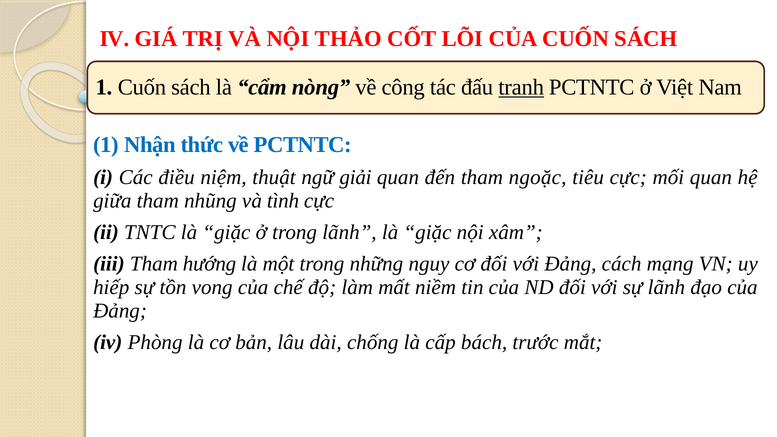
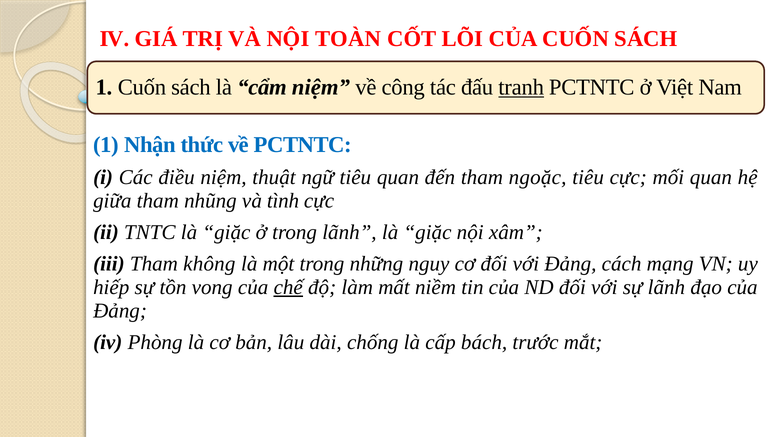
THẢO: THẢO -> TOÀN (348, 39)
cẩm nòng: nòng -> niệm (321, 87)
ngữ giải: giải -> tiêu (355, 177)
hướng: hướng -> không (209, 264)
chế underline: none -> present (288, 287)
